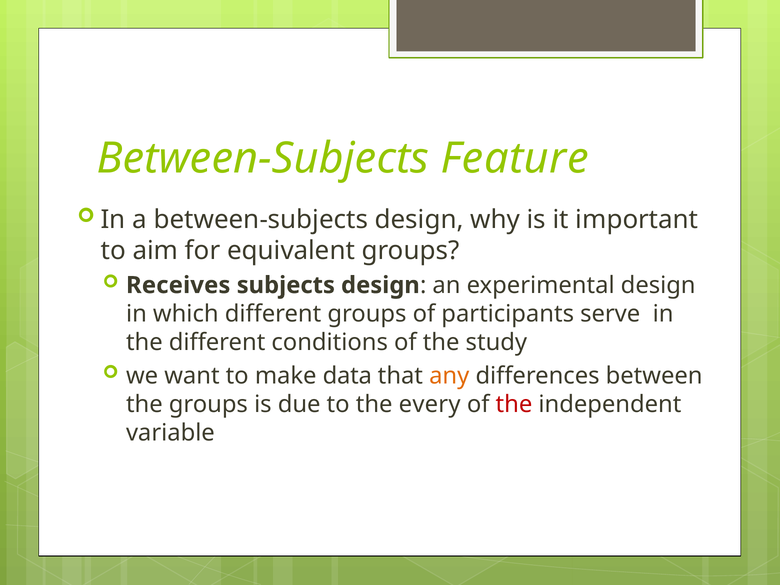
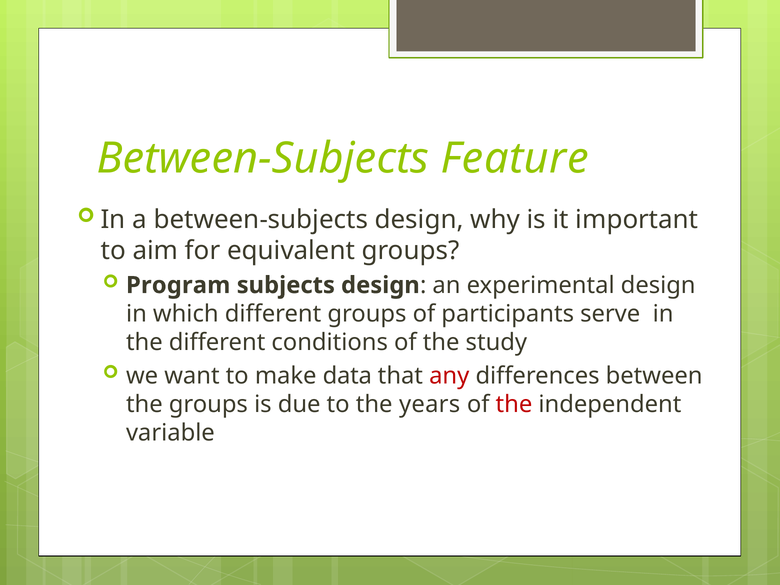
Receives: Receives -> Program (178, 285)
any colour: orange -> red (449, 376)
every: every -> years (430, 404)
